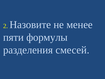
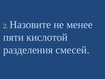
формулы: формулы -> кислотой (47, 37)
